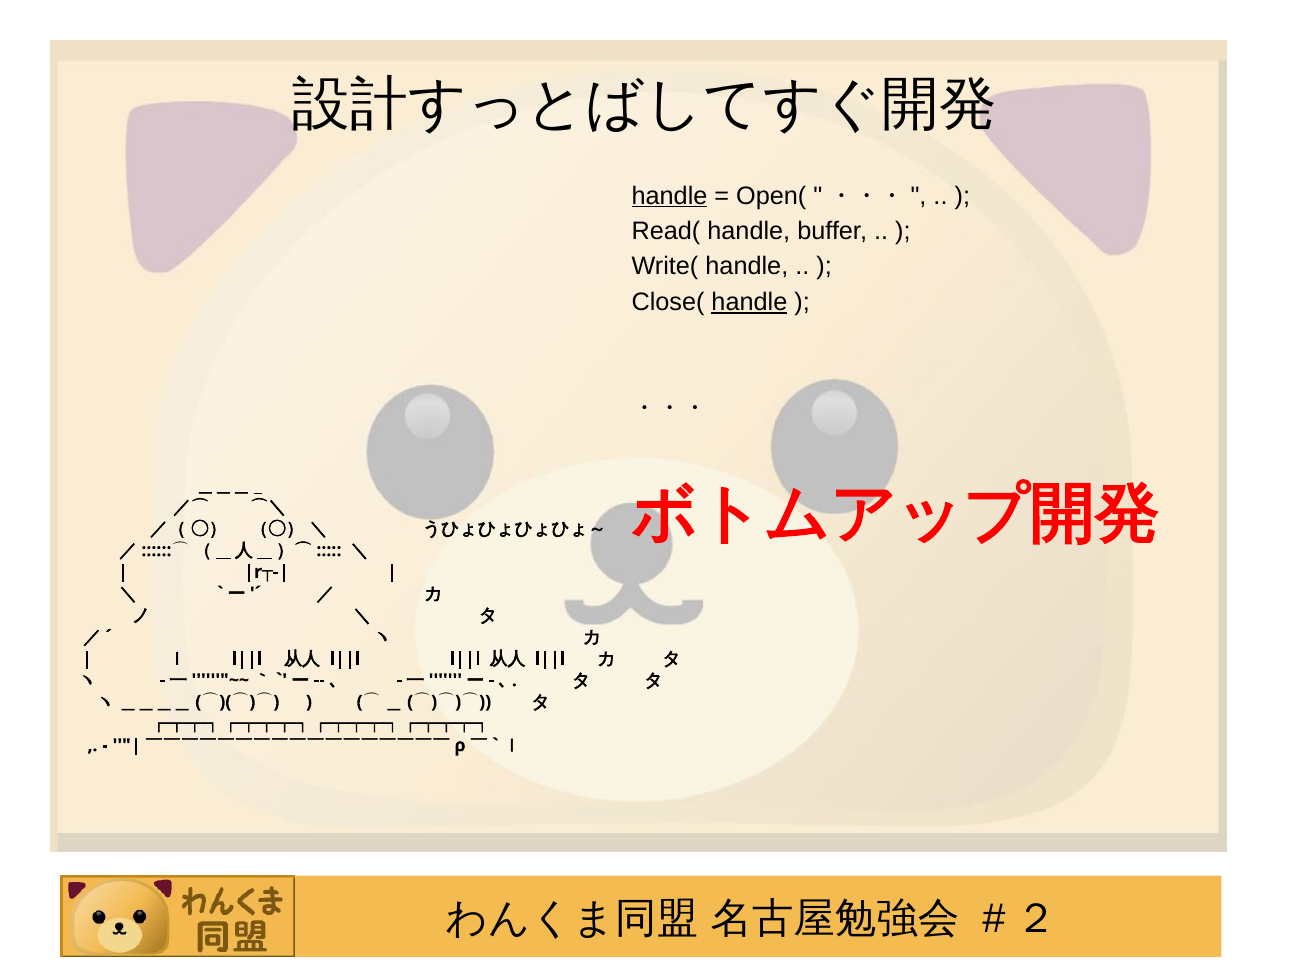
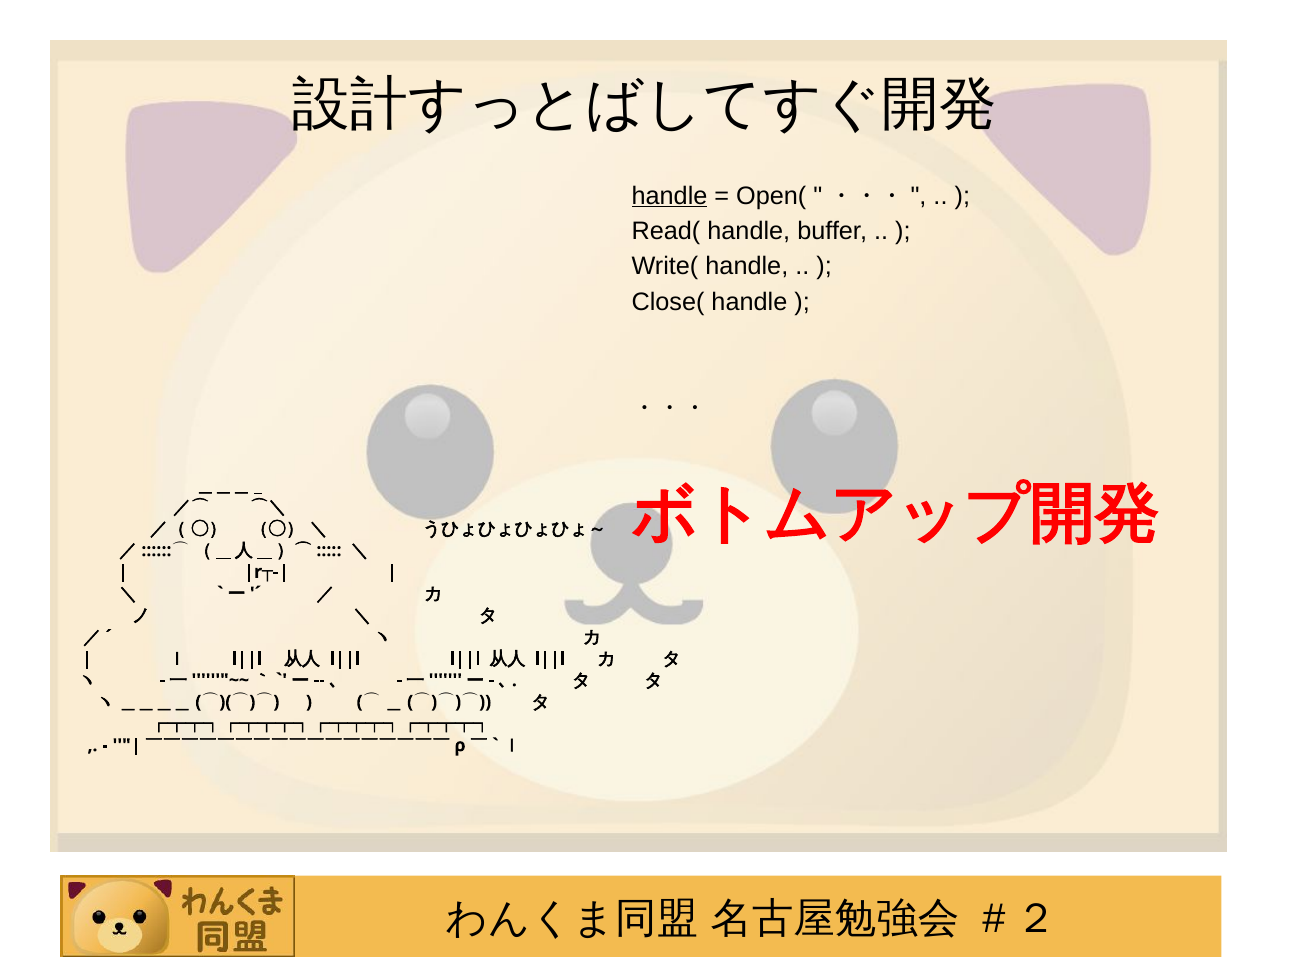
handle underline: present -> none (749, 302)
